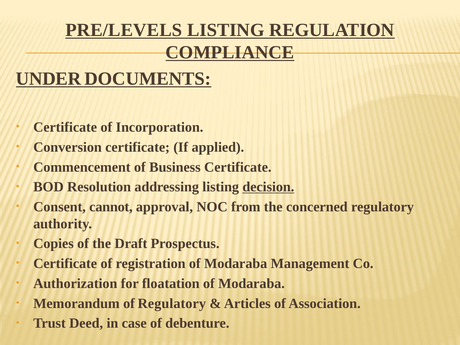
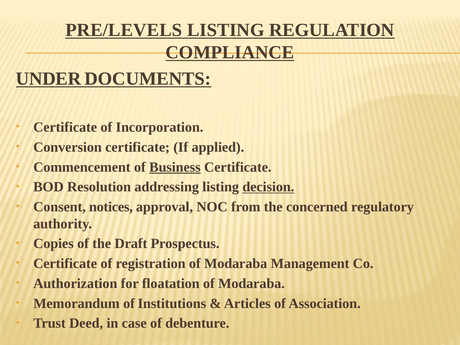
Business underline: none -> present (175, 167)
cannot: cannot -> notices (111, 207)
of Regulatory: Regulatory -> Institutions (172, 303)
